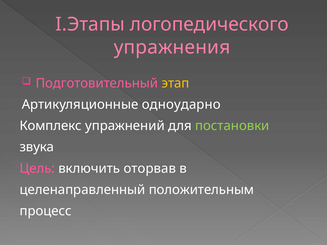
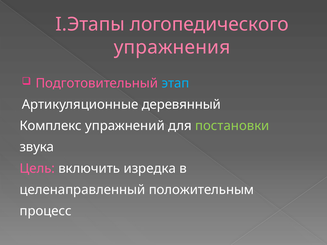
этап colour: yellow -> light blue (176, 83)
одноударно: одноударно -> деревянный (181, 105)
оторвав: оторвав -> изредка (150, 169)
